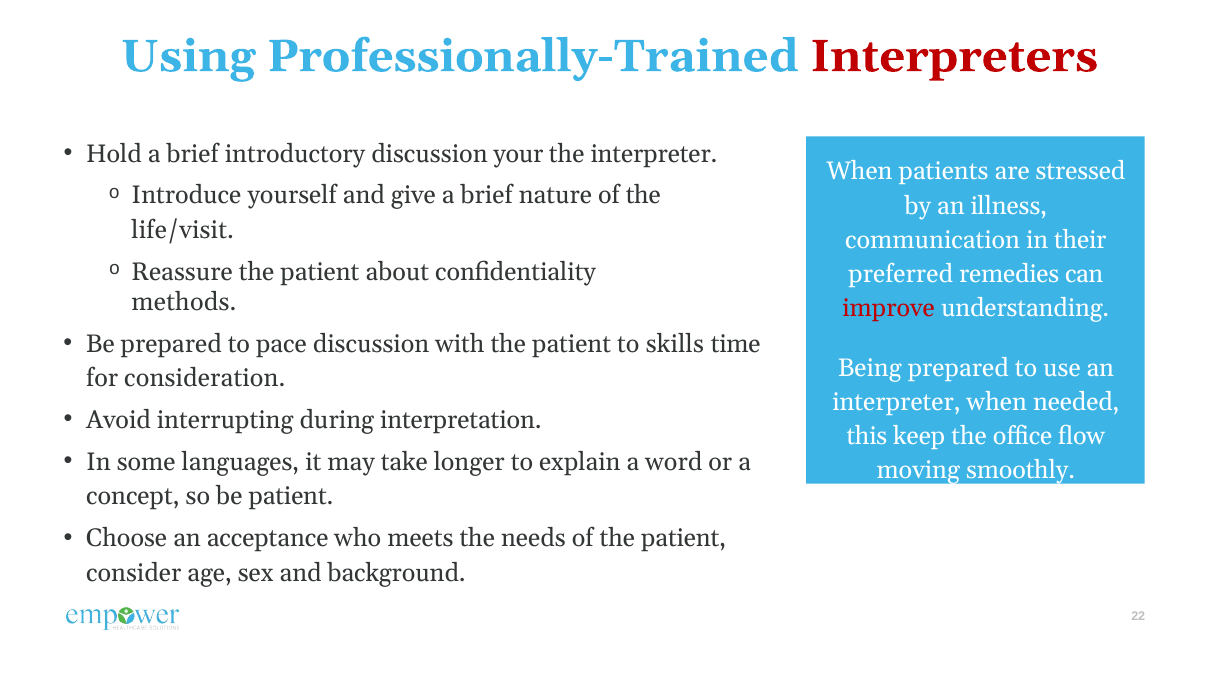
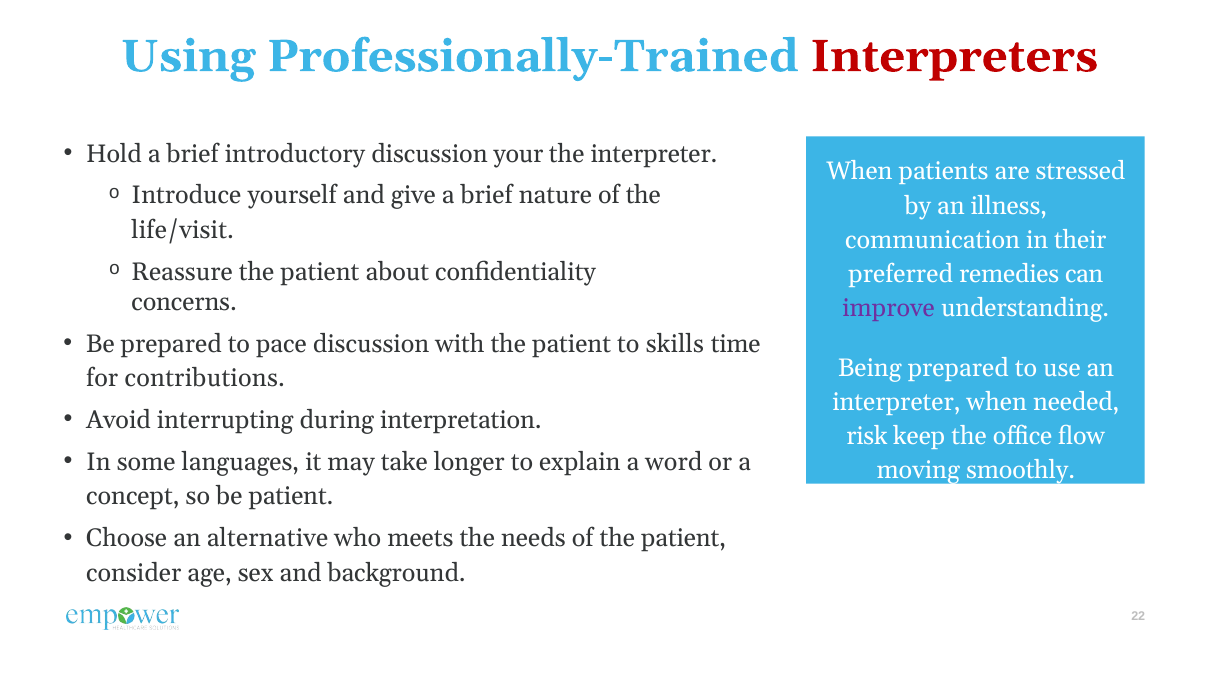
methods: methods -> concerns (184, 302)
improve colour: red -> purple (889, 308)
consideration: consideration -> contributions (205, 378)
this: this -> risk (867, 436)
acceptance: acceptance -> alternative (268, 539)
